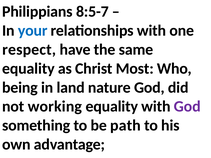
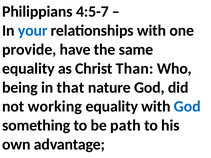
8:5-7: 8:5-7 -> 4:5-7 (92, 12)
respect: respect -> provide (29, 50)
Most: Most -> Than (135, 69)
land: land -> that (71, 88)
God colour: purple -> blue (187, 107)
